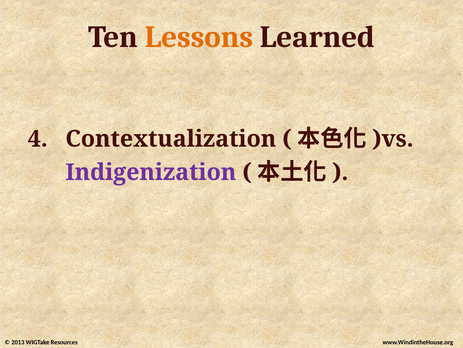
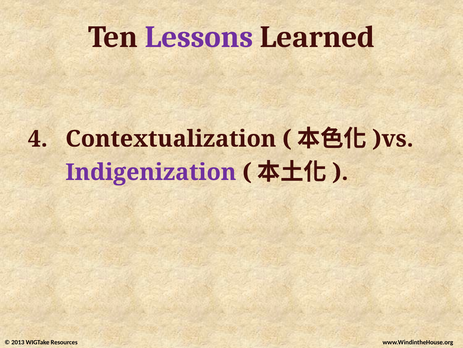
Lessons colour: orange -> purple (199, 37)
